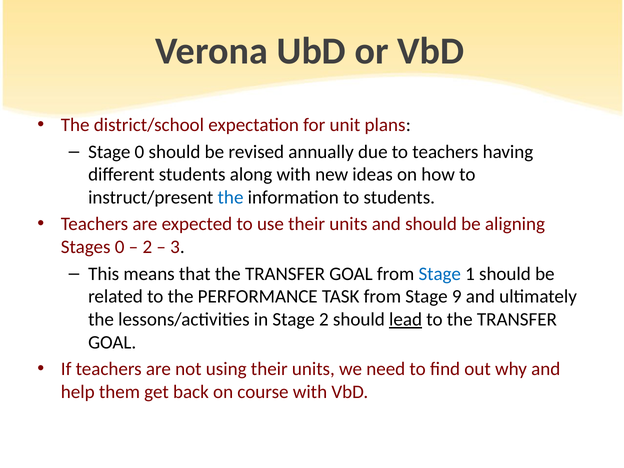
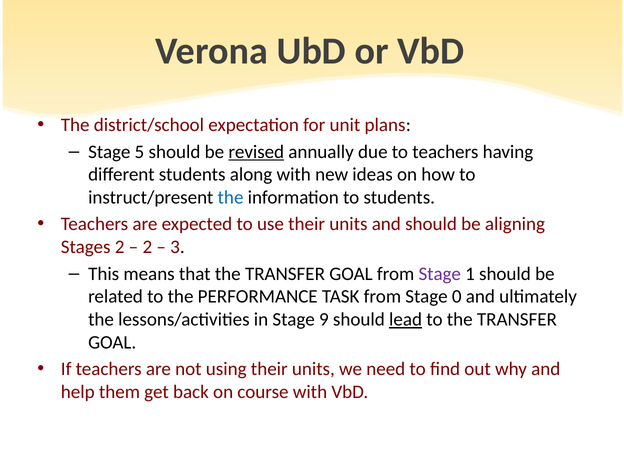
Stage 0: 0 -> 5 (139, 152)
revised underline: none -> present (256, 152)
Stages 0: 0 -> 2 (120, 247)
Stage colour: blue -> purple (440, 274)
9: 9 -> 0 (457, 297)
Stage 2: 2 -> 9 (324, 319)
